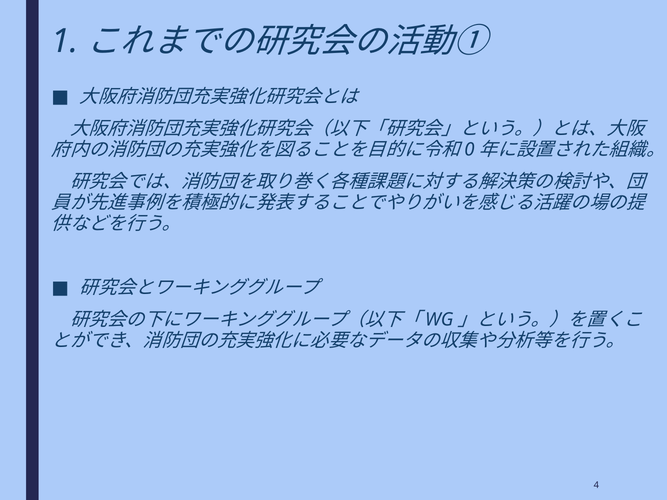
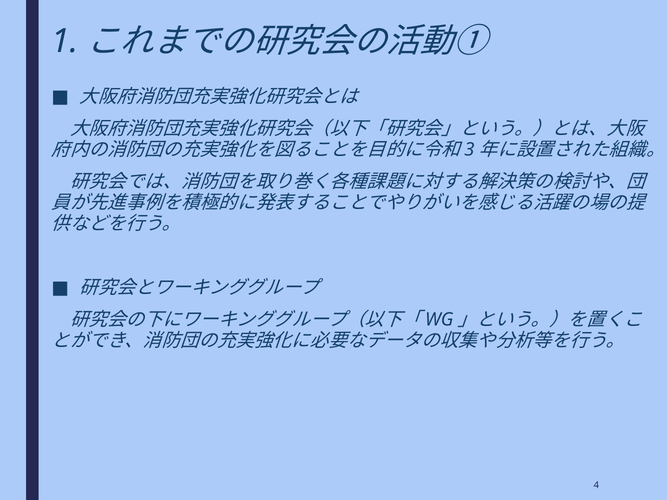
0: 0 -> 3 (469, 150)
